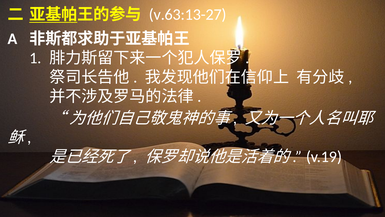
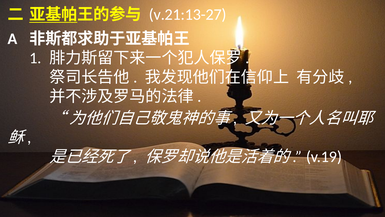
v.63:13-27: v.63:13-27 -> v.21:13-27 (188, 15)
